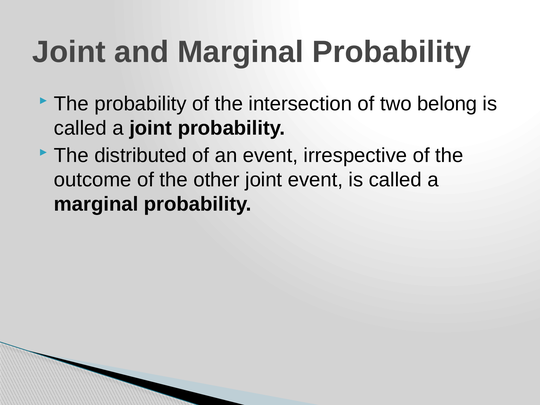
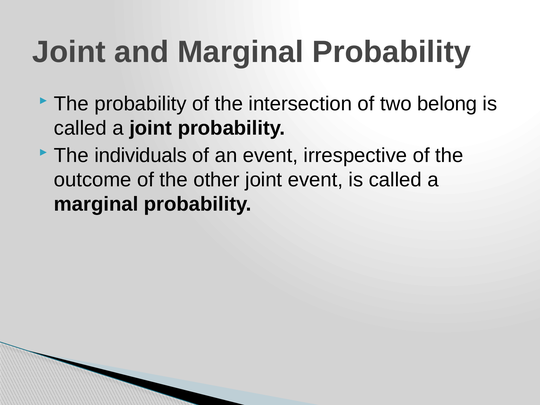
distributed: distributed -> individuals (141, 155)
